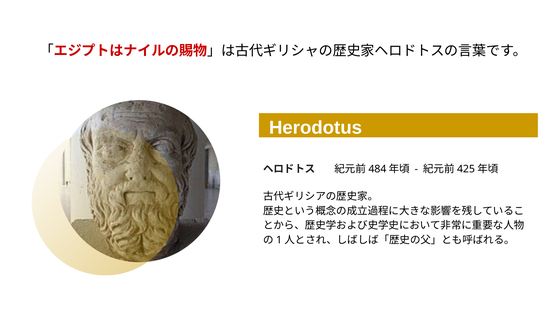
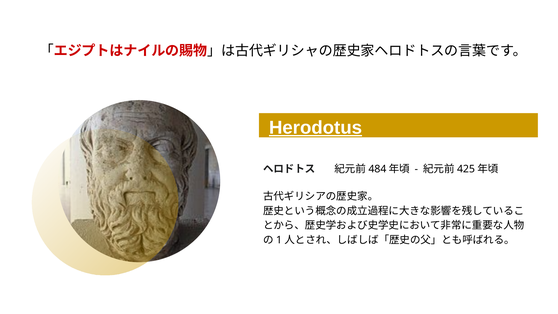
Herodotus underline: none -> present (316, 128)
